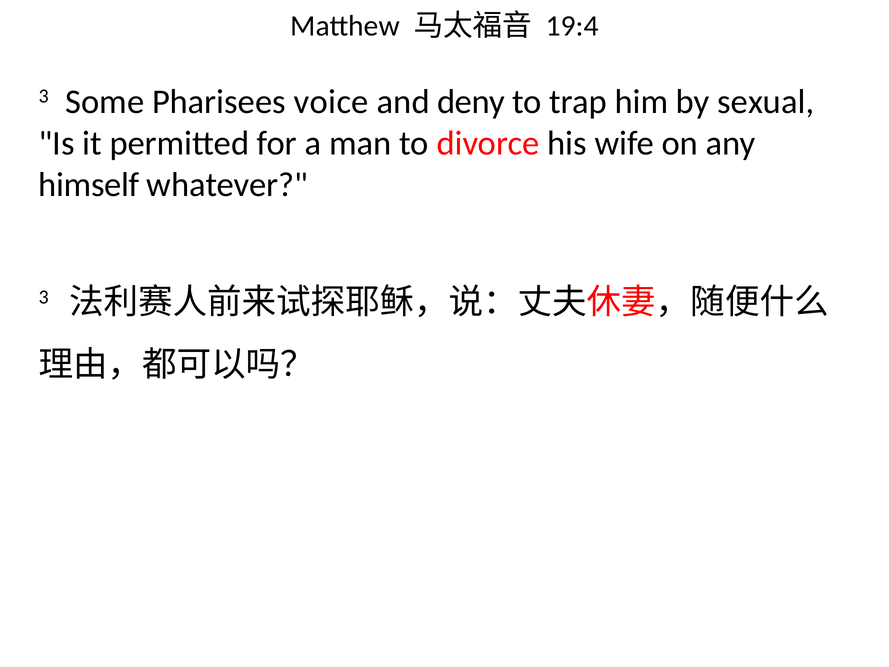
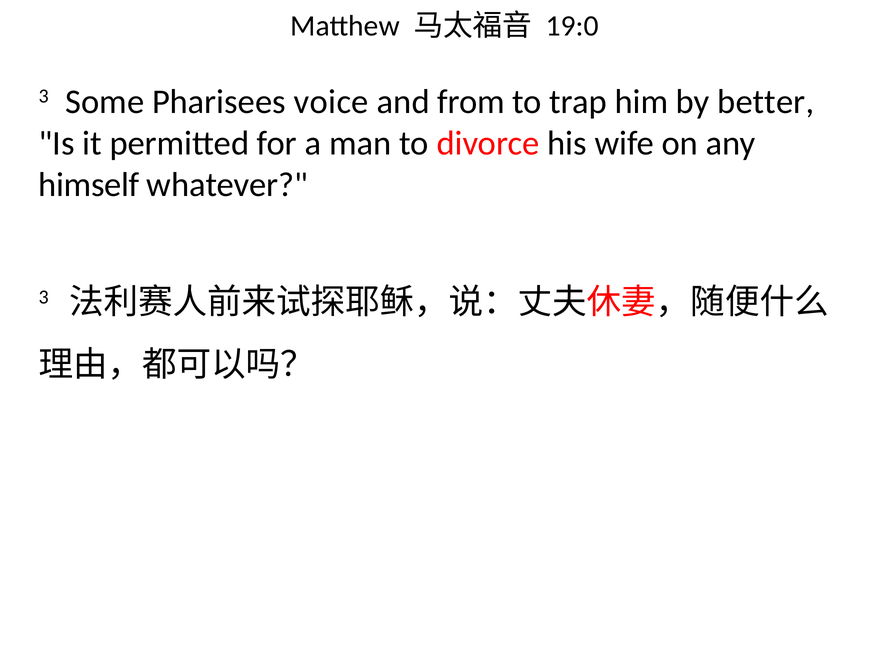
19:4: 19:4 -> 19:0 (572, 26)
deny: deny -> from (471, 102)
sexual: sexual -> better (766, 102)
